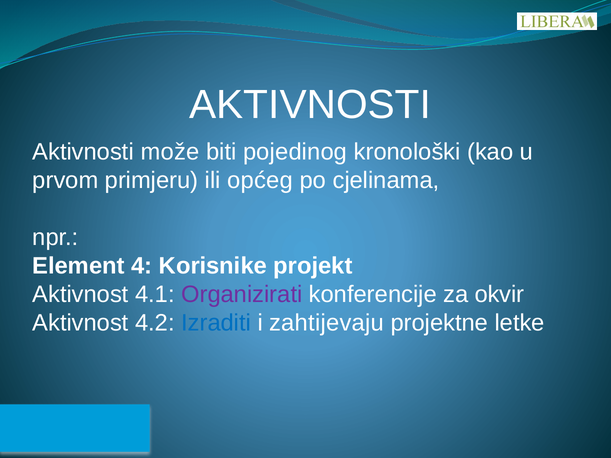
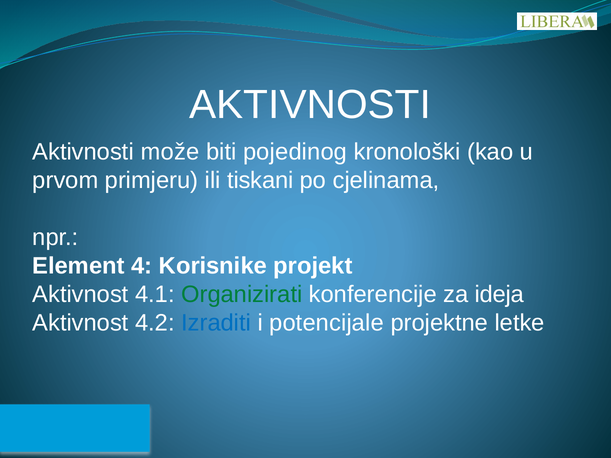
općeg: općeg -> tiskani (260, 180)
Organizirati colour: purple -> green (242, 294)
okvir: okvir -> ideja (499, 294)
zahtijevaju: zahtijevaju -> potencijale (327, 323)
